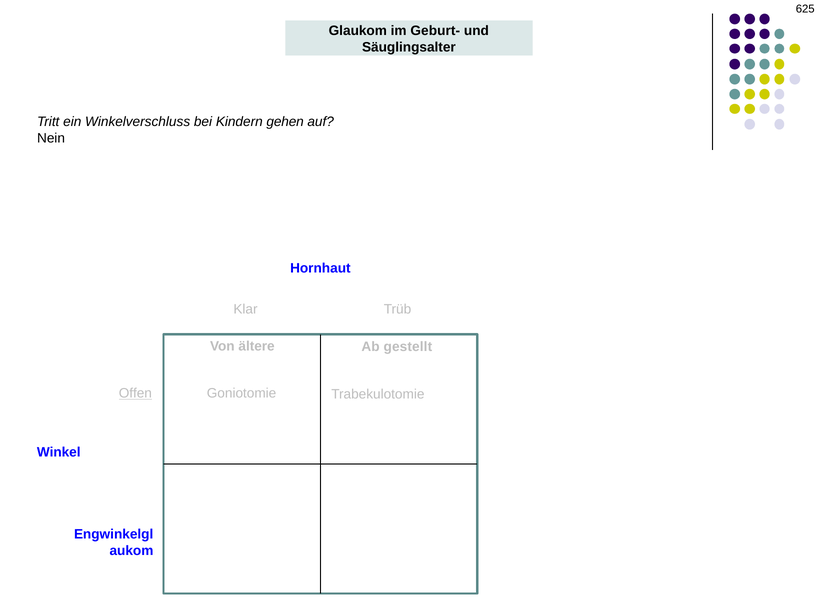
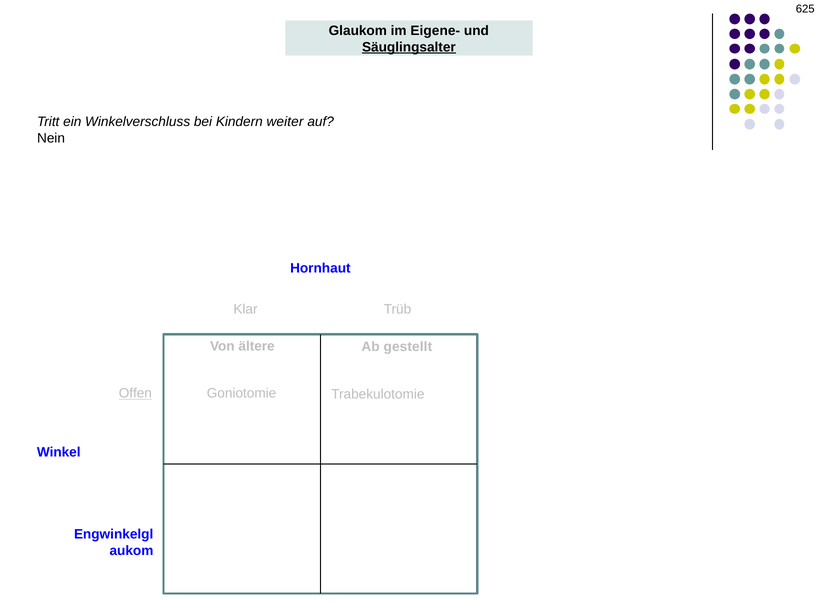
Geburt-: Geburt- -> Eigene- (435, 31)
Säuglingsalter underline: none -> present (409, 47)
gehen: gehen -> weiter (285, 122)
